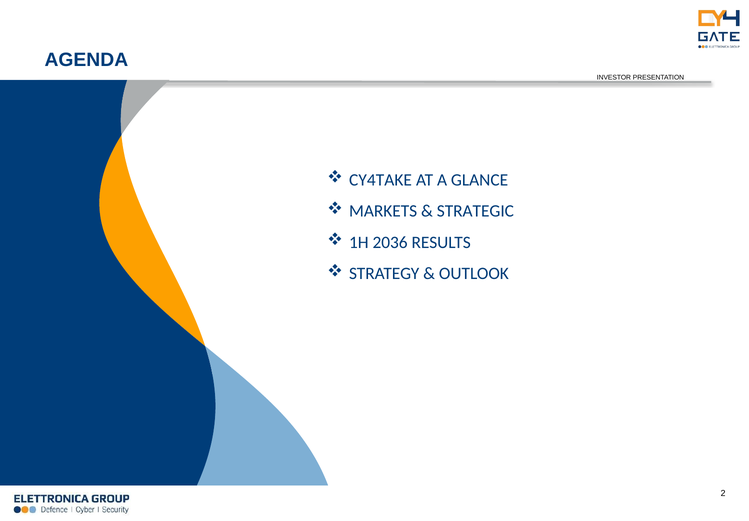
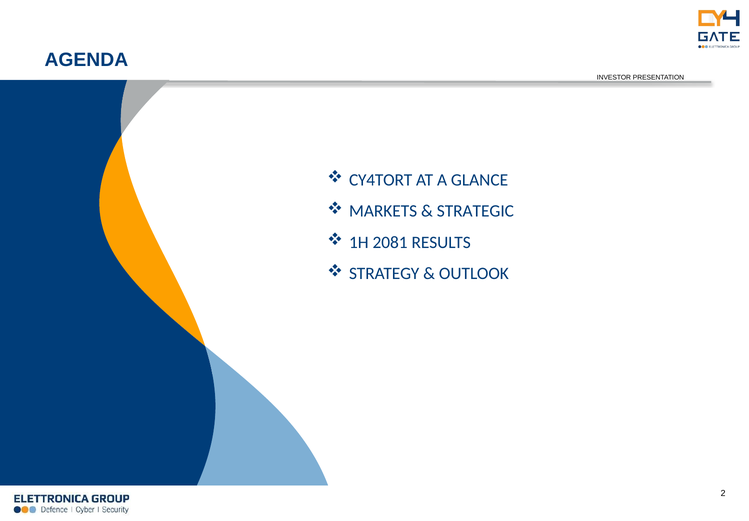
CY4TAKE: CY4TAKE -> CY4TORT (381, 180)
2036: 2036 -> 2081 (390, 242)
